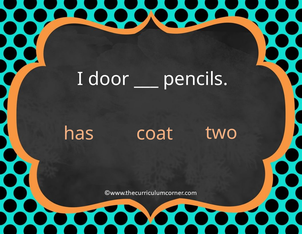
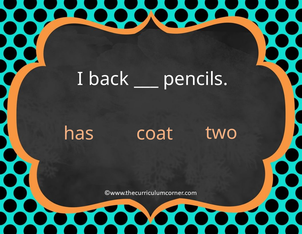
door: door -> back (109, 79)
